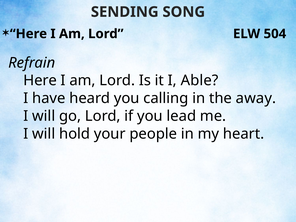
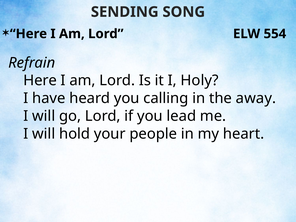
504: 504 -> 554 (275, 34)
Able: Able -> Holy (200, 81)
